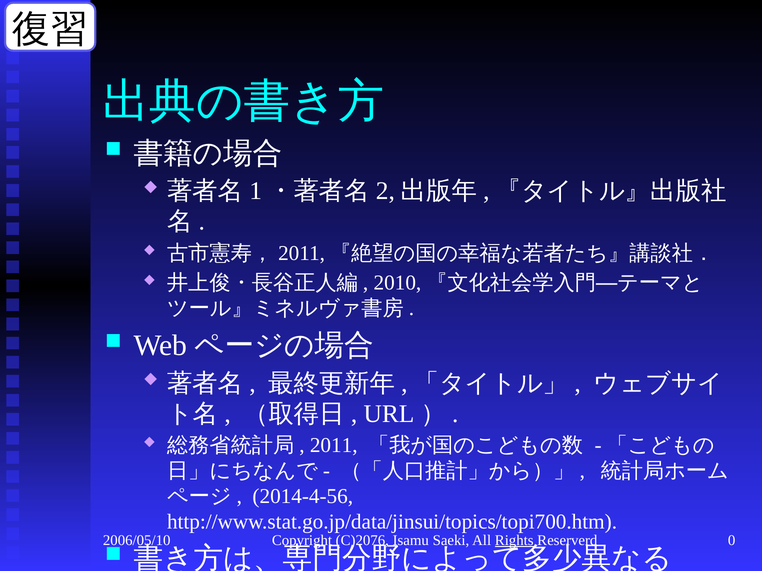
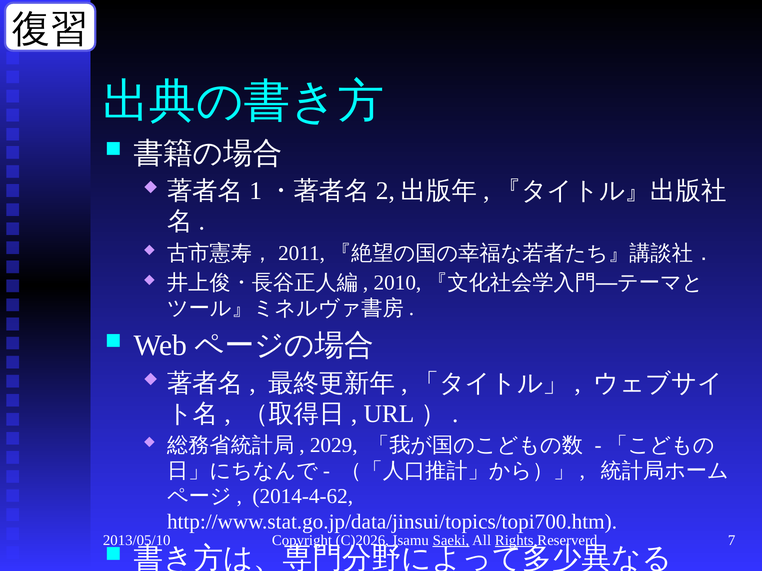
2011: 2011 -> 2029 (334, 446)
2014-4-56: 2014-4-56 -> 2014-4-62 (303, 497)
2006/05/10: 2006/05/10 -> 2013/05/10 (137, 541)
C)2076: C)2076 -> C)2026 (362, 541)
Saeki underline: none -> present (451, 541)
0: 0 -> 7 (732, 541)
